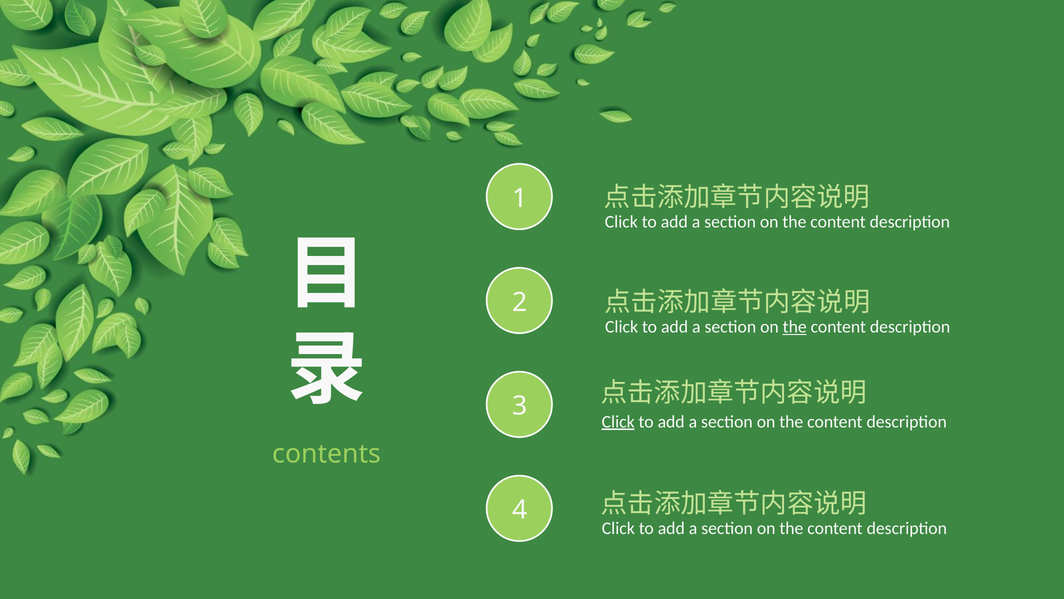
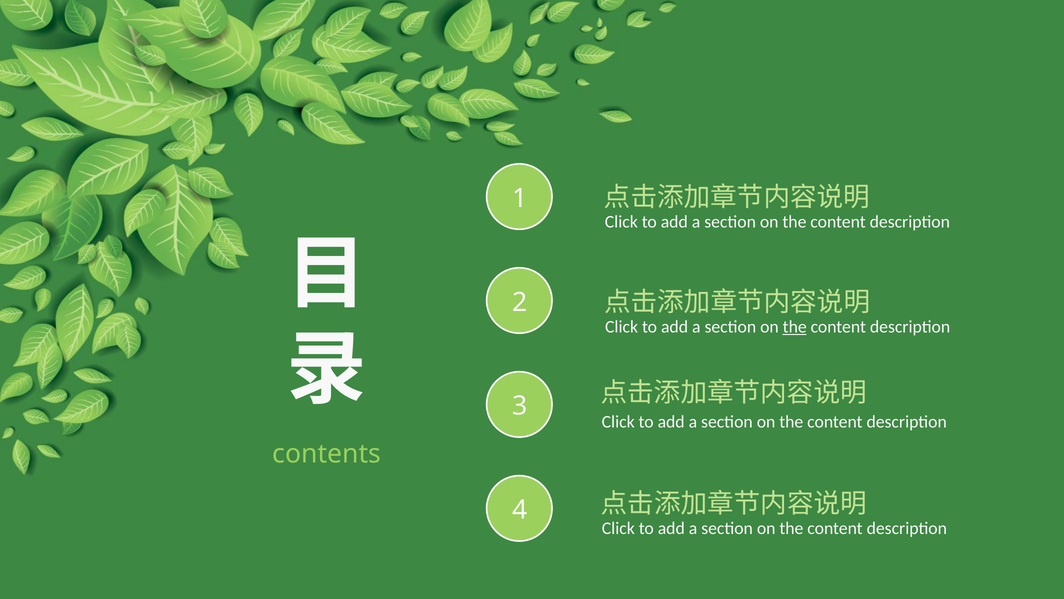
Click underline: present -> none (618, 421)
